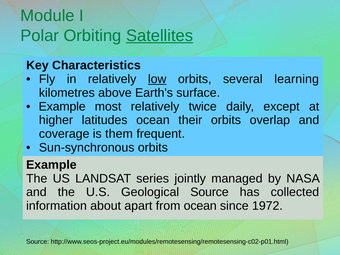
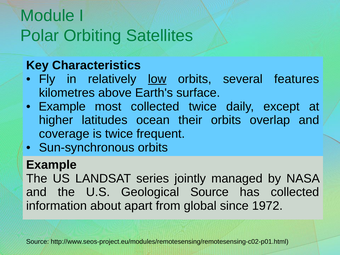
Satellites underline: present -> none (160, 36)
learning: learning -> features (297, 79)
most relatively: relatively -> collected (155, 106)
is them: them -> twice (119, 134)
from ocean: ocean -> global (200, 206)
